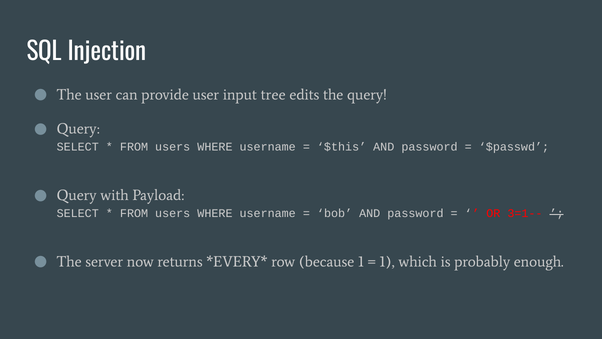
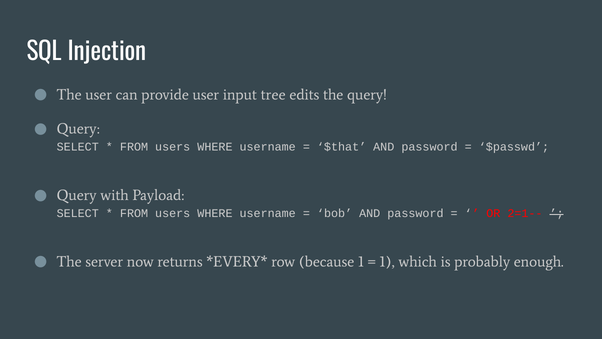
$this: $this -> $that (342, 147)
3=1--: 3=1-- -> 2=1-- (525, 213)
